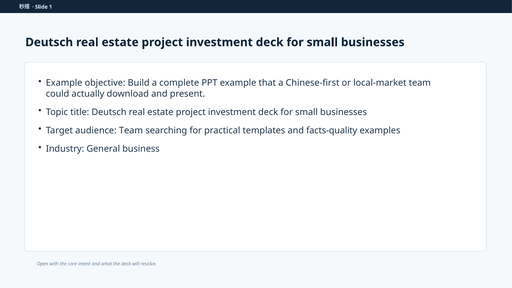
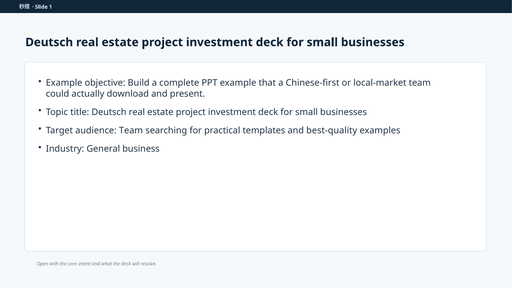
facts-quality: facts-quality -> best-quality (332, 130)
